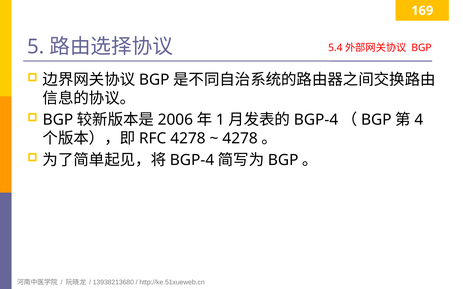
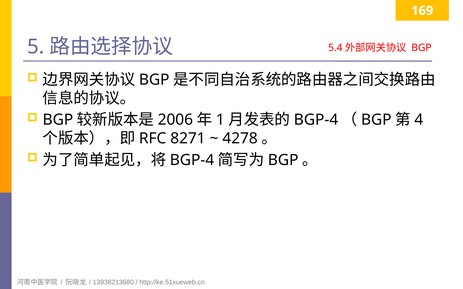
4278: 4278 -> 8271 (188, 139)
